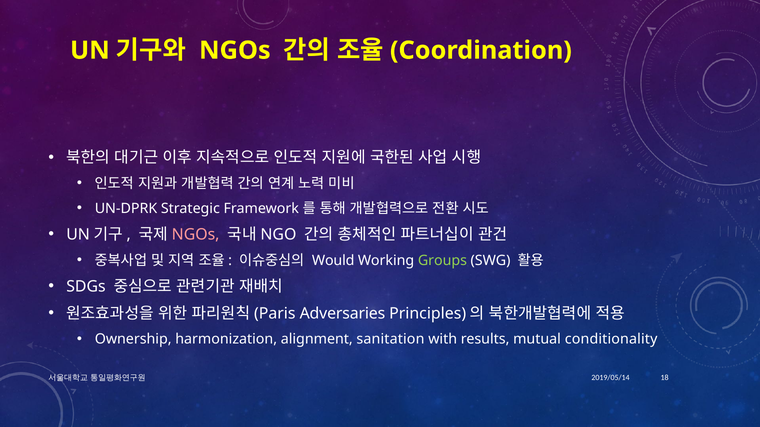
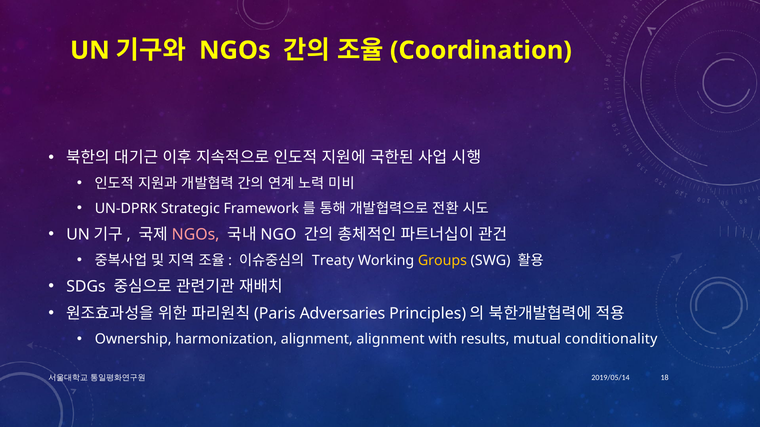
Would: Would -> Treaty (333, 261)
Groups colour: light green -> yellow (442, 261)
alignment sanitation: sanitation -> alignment (391, 340)
